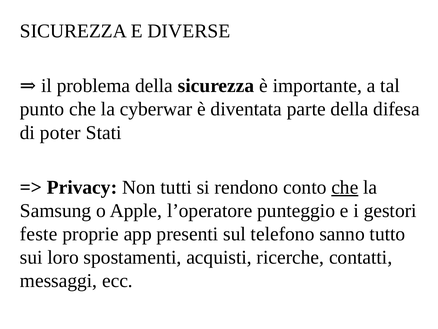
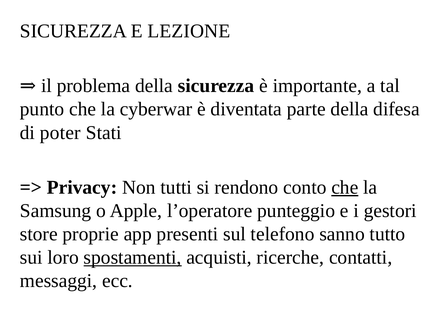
DIVERSE: DIVERSE -> LEZIONE (189, 31)
feste: feste -> store (39, 234)
spostamenti underline: none -> present (133, 257)
